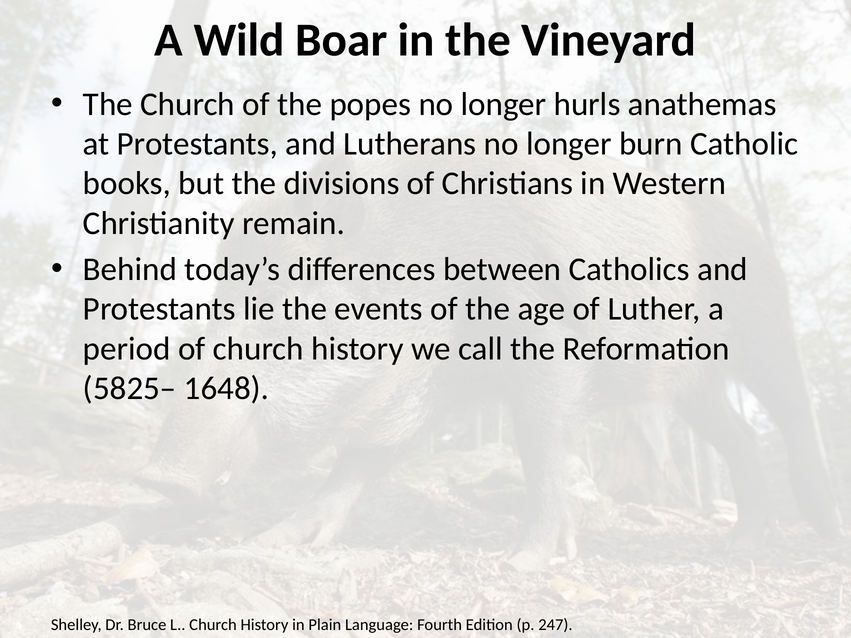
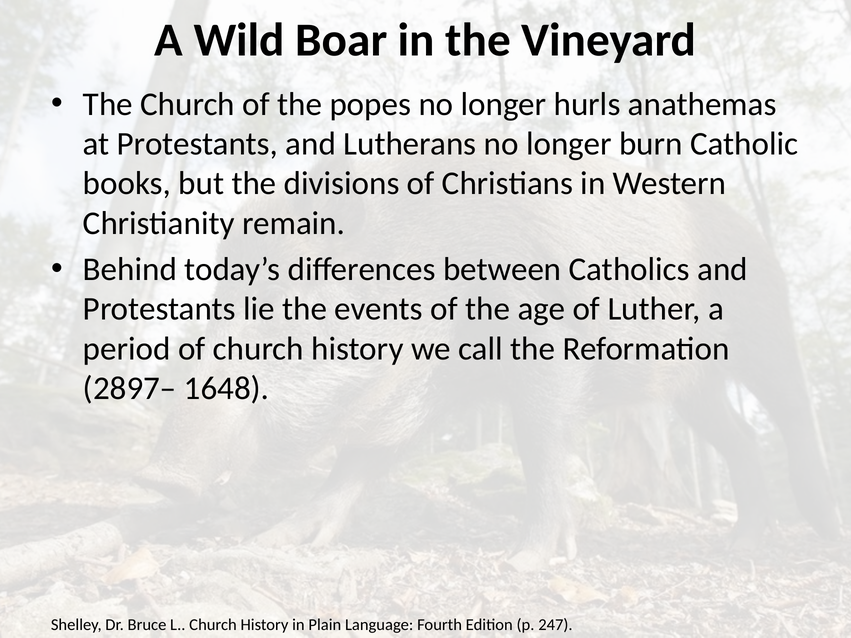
5825–: 5825– -> 2897– (130, 388)
